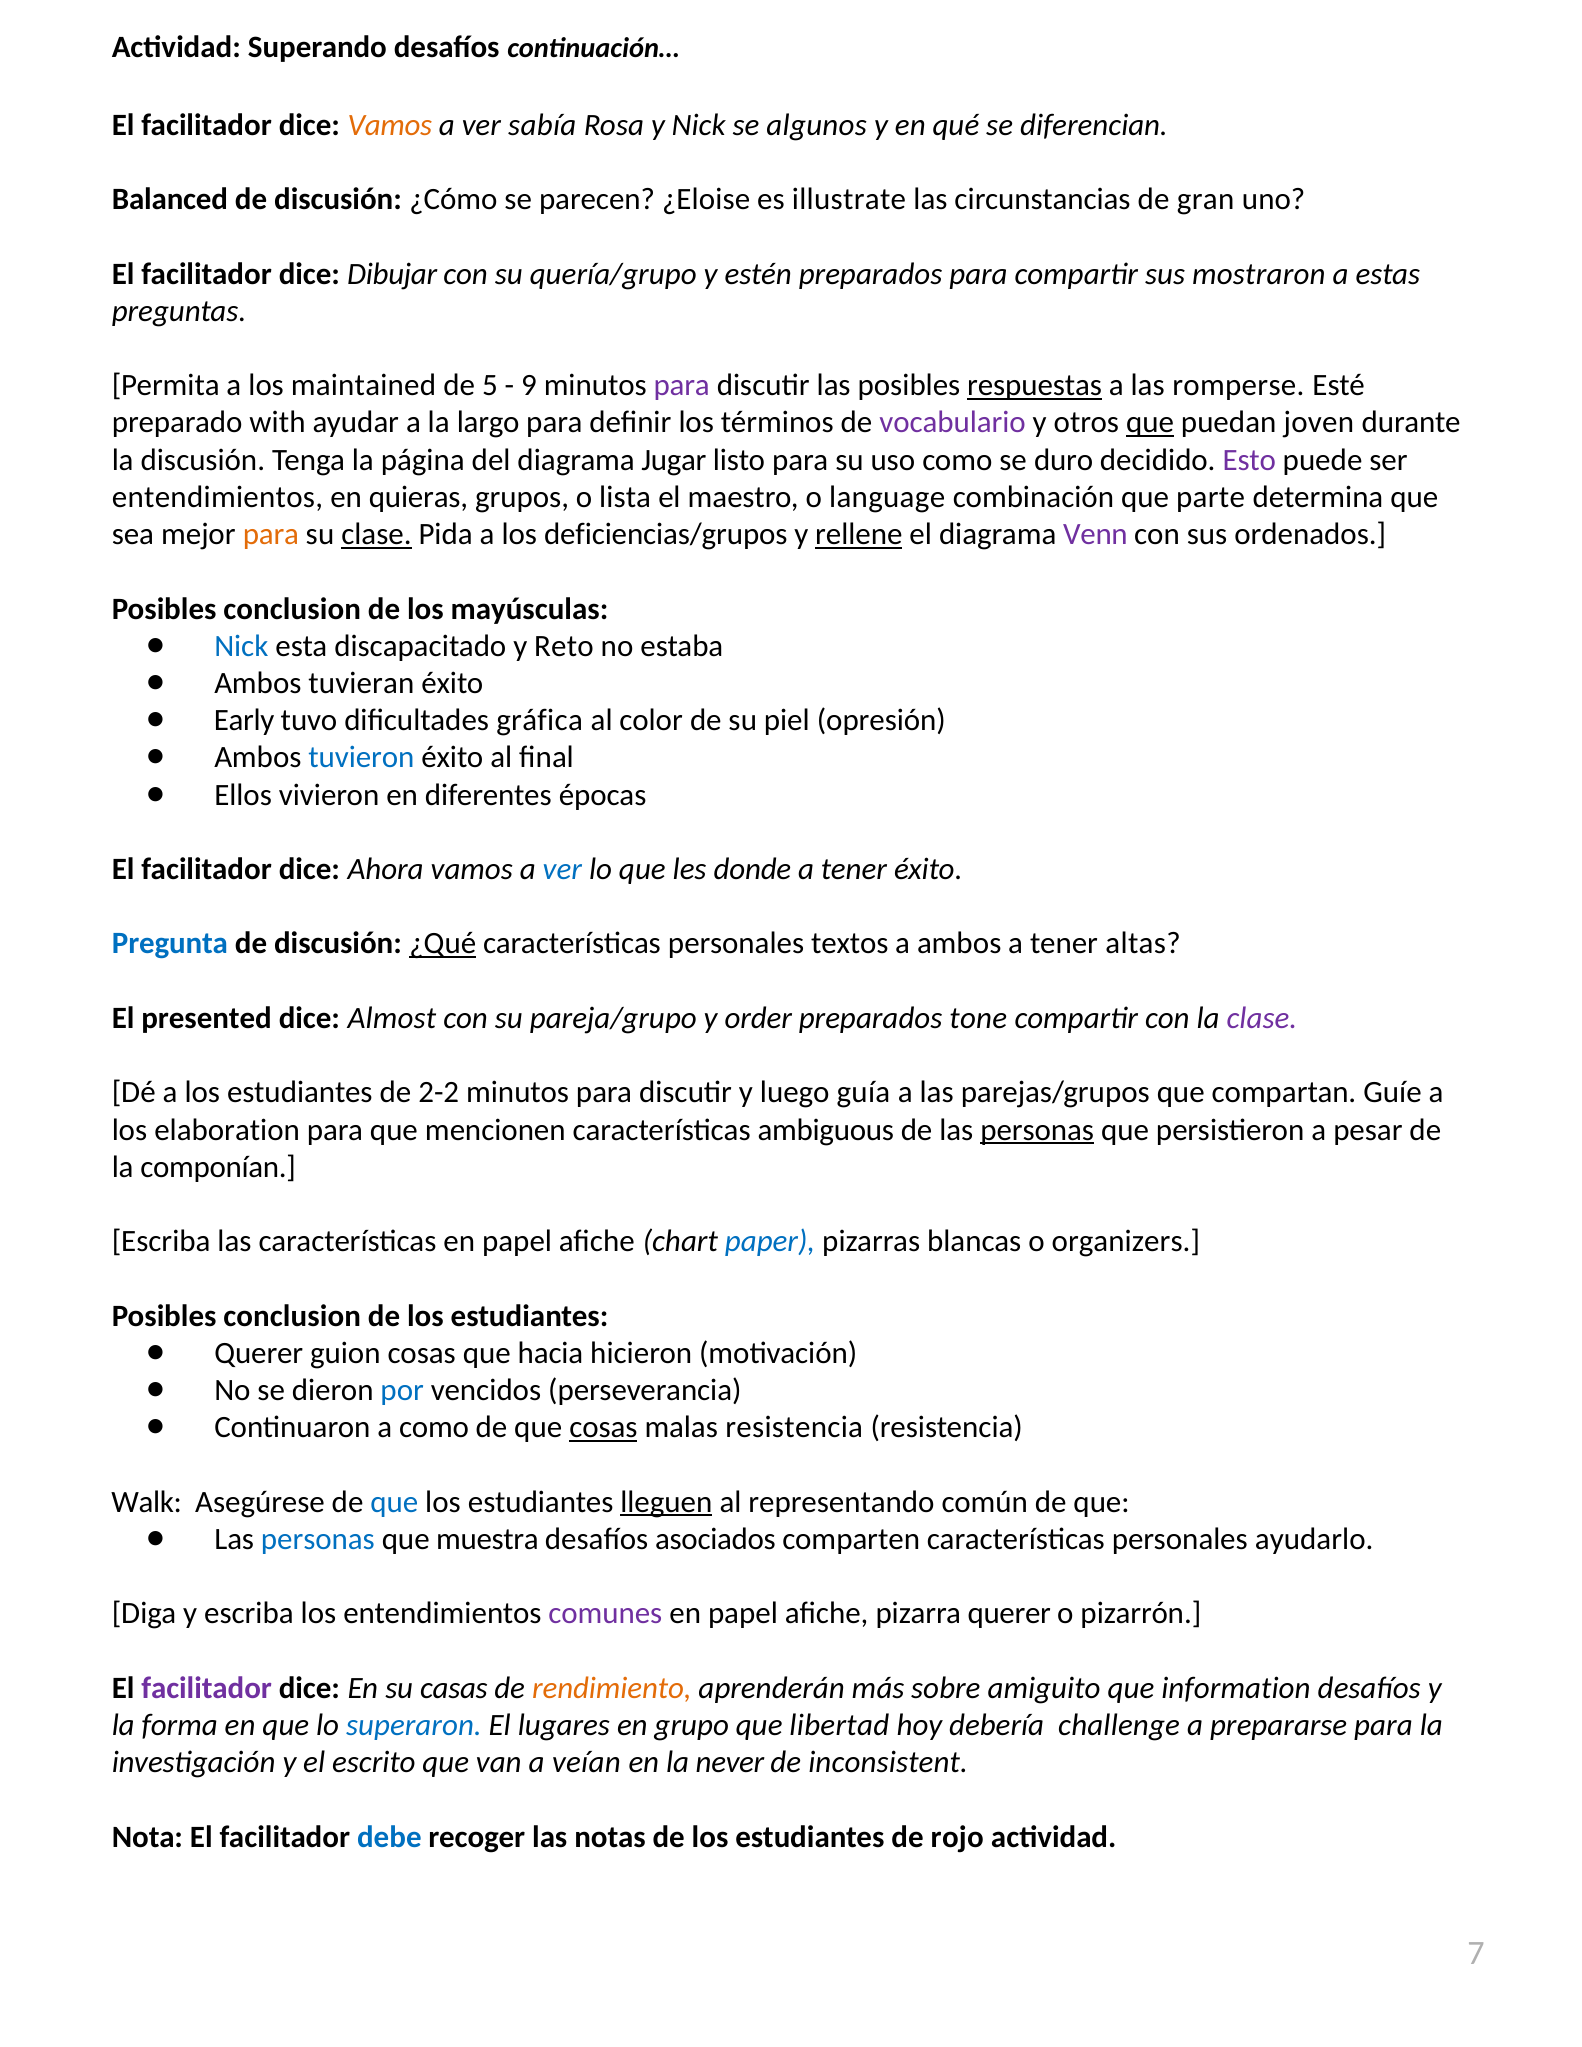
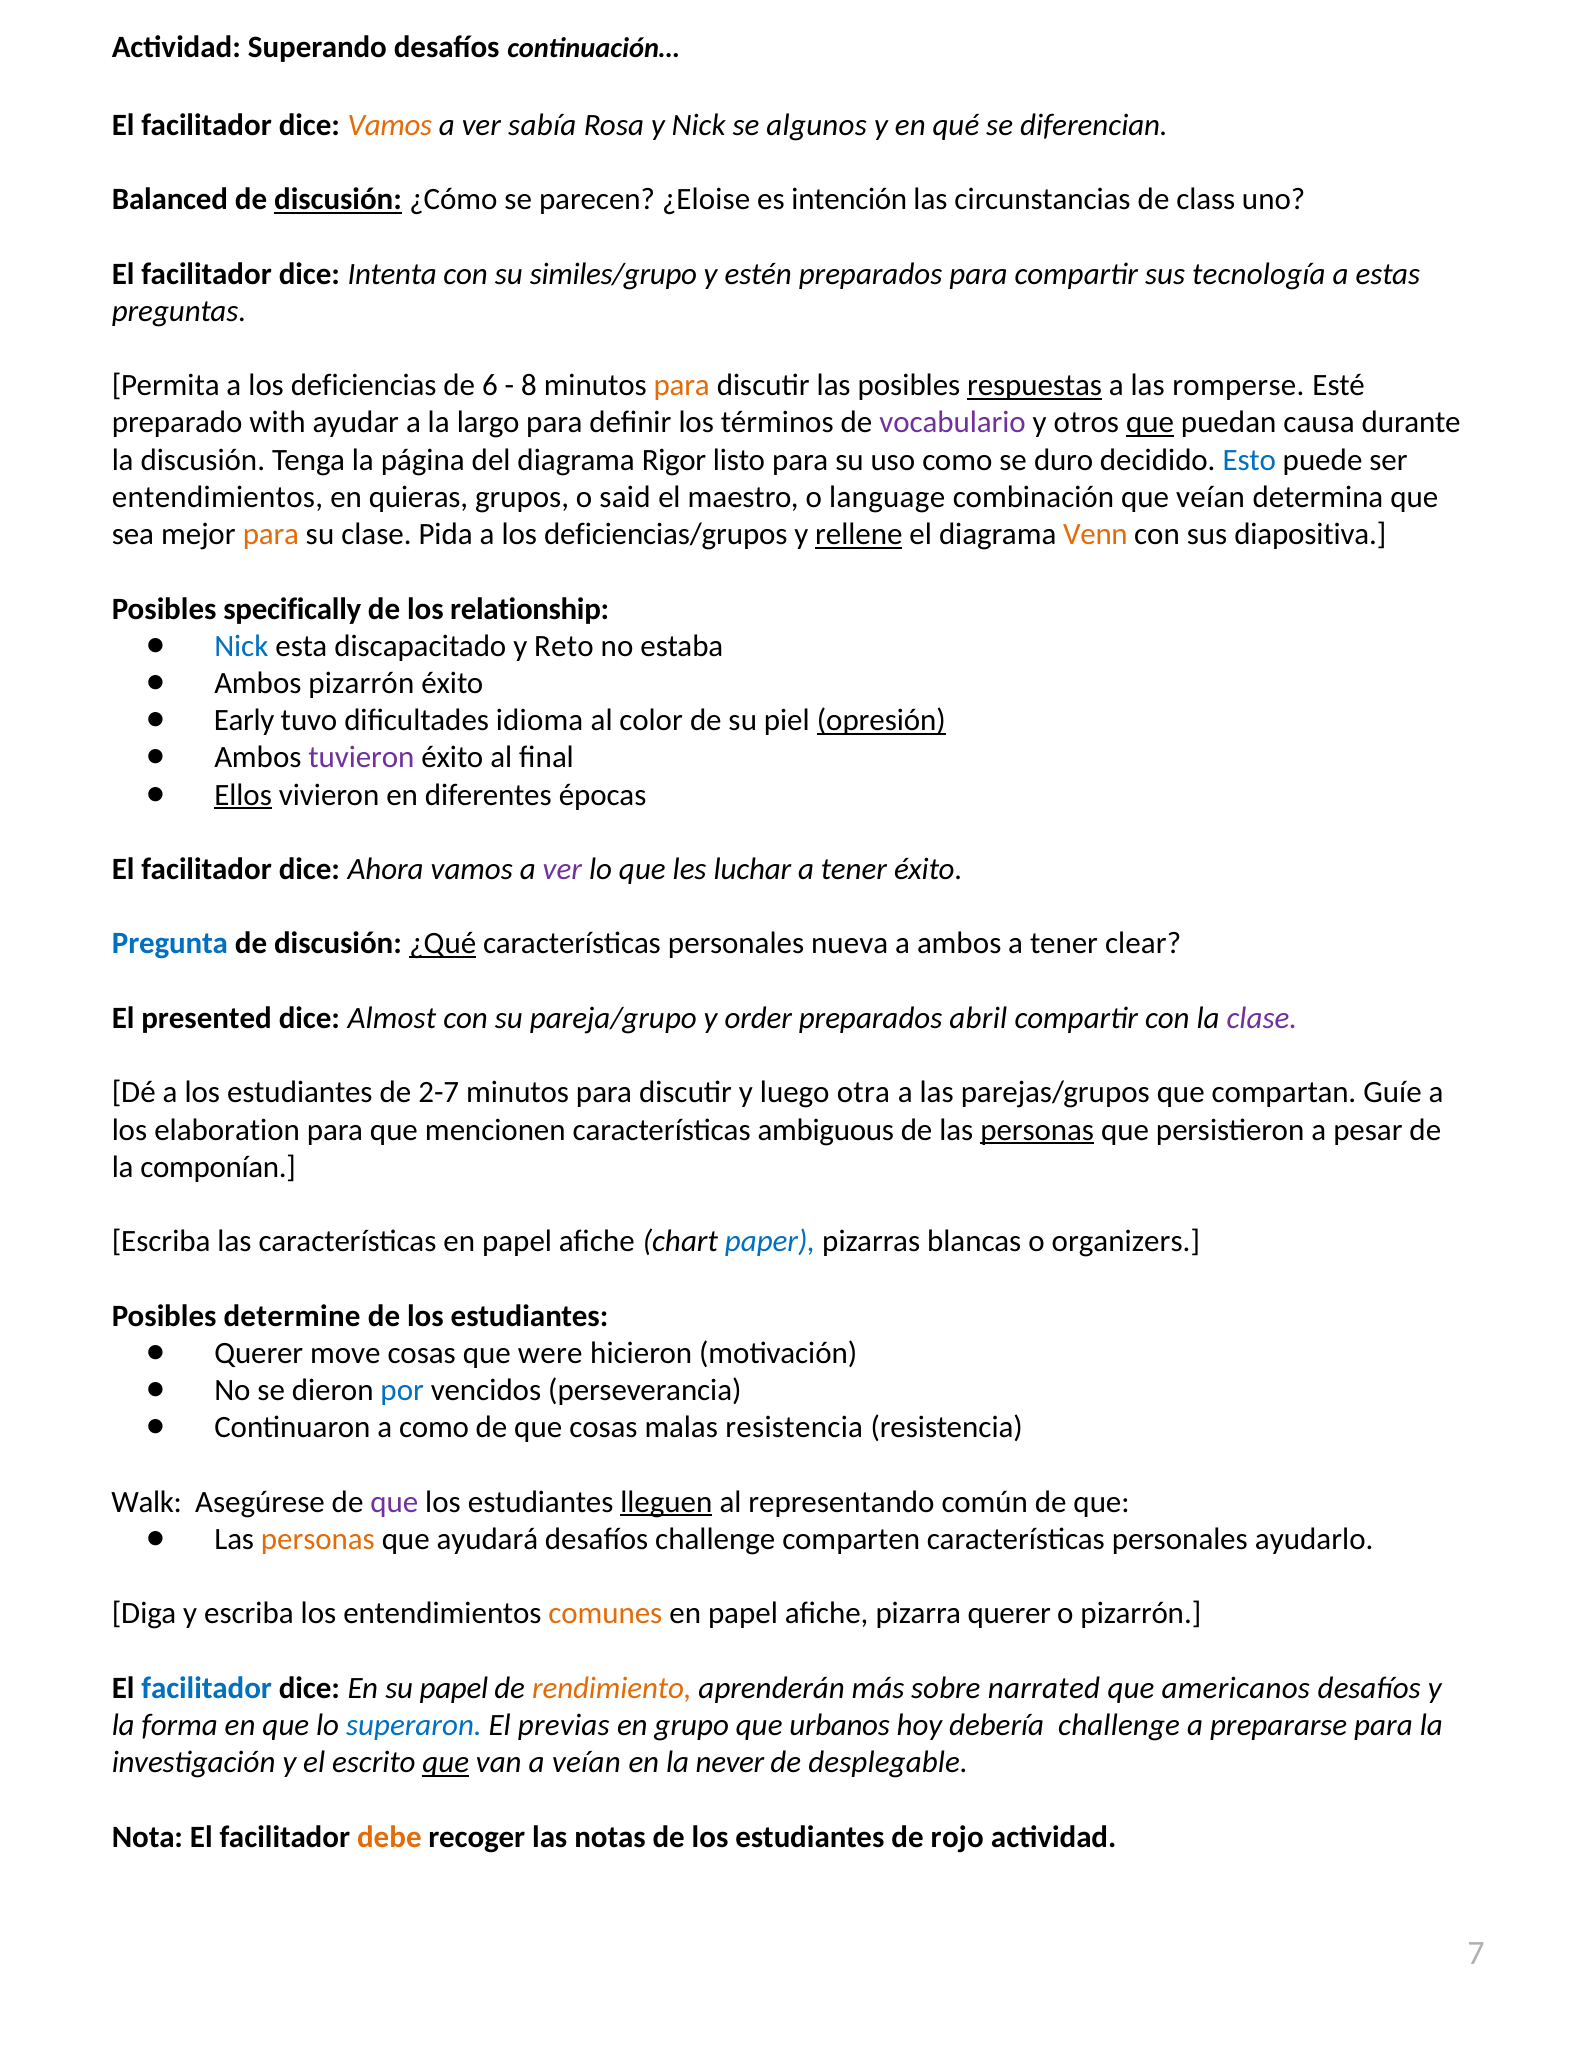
discusión underline: none -> present (338, 199)
illustrate: illustrate -> intención (849, 199)
gran: gran -> class (1206, 199)
Dibujar: Dibujar -> Intenta (392, 274)
quería/grupo: quería/grupo -> similes/grupo (613, 274)
mostraron: mostraron -> tecnología (1259, 274)
maintained: maintained -> deficiencias (364, 386)
5: 5 -> 6 (490, 386)
9: 9 -> 8 (529, 386)
para colour: purple -> orange (682, 386)
joven: joven -> causa (1319, 423)
Jugar: Jugar -> Rigor (674, 460)
Esto colour: purple -> blue (1249, 460)
lista: lista -> said (625, 497)
que parte: parte -> veían (1211, 497)
clase underline: present -> none (376, 534)
Venn colour: purple -> orange (1095, 534)
ordenados: ordenados -> diapositiva (1310, 534)
conclusion: conclusion -> specifically (292, 609)
mayúsculas: mayúsculas -> relationship (530, 609)
Ambos tuvieran: tuvieran -> pizarrón (361, 683)
gráfica: gráfica -> idioma (540, 721)
opresión underline: none -> present (881, 721)
tuvieron colour: blue -> purple (361, 758)
Ellos underline: none -> present (243, 795)
ver colour: blue -> purple (562, 869)
donde: donde -> luchar (752, 869)
textos: textos -> nueva (850, 944)
altas: altas -> clear (1143, 944)
tone: tone -> abril (978, 1018)
2-2: 2-2 -> 2-7 (439, 1093)
guía: guía -> otra (863, 1093)
conclusion: conclusion -> determine (292, 1316)
guion: guion -> move (345, 1353)
hacia: hacia -> were (550, 1353)
cosas underline: present -> none (603, 1428)
que colour: blue -> purple (394, 1502)
personas colour: blue -> orange (318, 1539)
muestra: muestra -> ayudará (487, 1539)
desafíos asociados: asociados -> challenge (715, 1539)
comunes colour: purple -> orange (605, 1614)
facilitador colour: purple -> blue (207, 1688)
su casas: casas -> papel (454, 1688)
amiguito: amiguito -> narrated (1044, 1688)
information: information -> americanos (1236, 1688)
lugares: lugares -> previas (564, 1726)
libertad: libertad -> urbanos (840, 1726)
que underline: none -> present (446, 1763)
inconsistent: inconsistent -> desplegable (888, 1763)
debe colour: blue -> orange (389, 1837)
